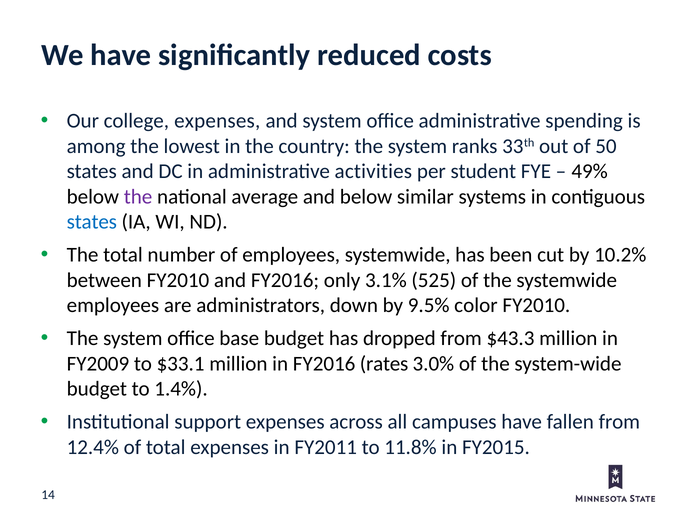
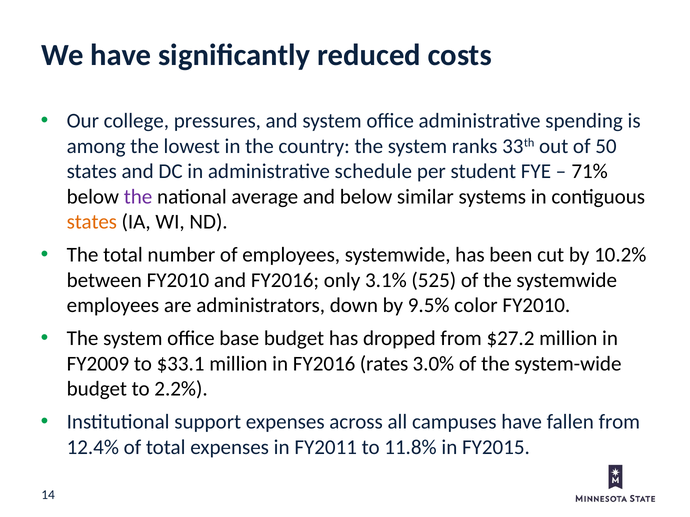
college expenses: expenses -> pressures (217, 121)
activities: activities -> schedule (373, 172)
49%: 49% -> 71% (590, 172)
states colour: blue -> orange (92, 222)
$43.3: $43.3 -> $27.2 (510, 339)
1.4%: 1.4% -> 2.2% (181, 389)
